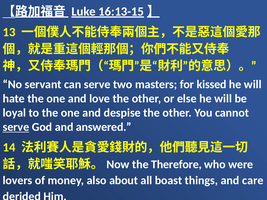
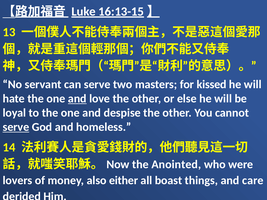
and underline: none -> present (77, 99)
answered: answered -> homeless (104, 127)
Therefore: Therefore -> Anointed (176, 165)
about: about -> either (124, 181)
